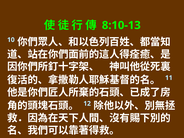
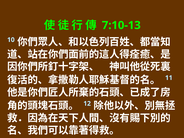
8:10-13: 8:10-13 -> 7:10-13 (121, 25)
